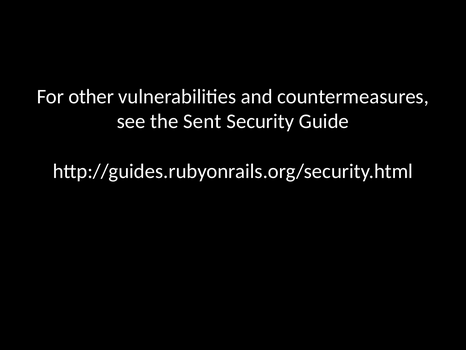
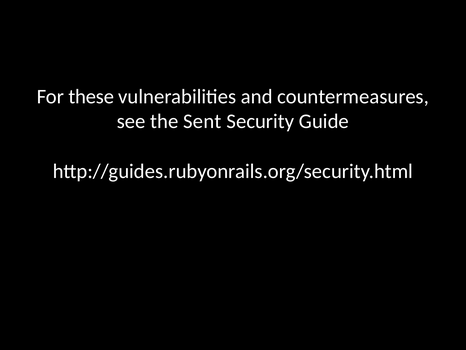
other: other -> these (91, 96)
